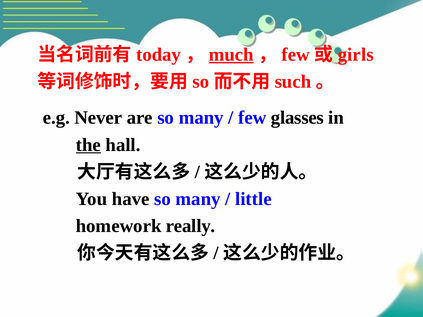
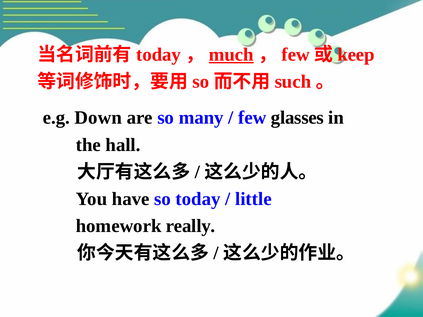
girls: girls -> keep (356, 55)
Never: Never -> Down (98, 118)
the underline: present -> none (88, 145)
have so many: many -> today (198, 199)
